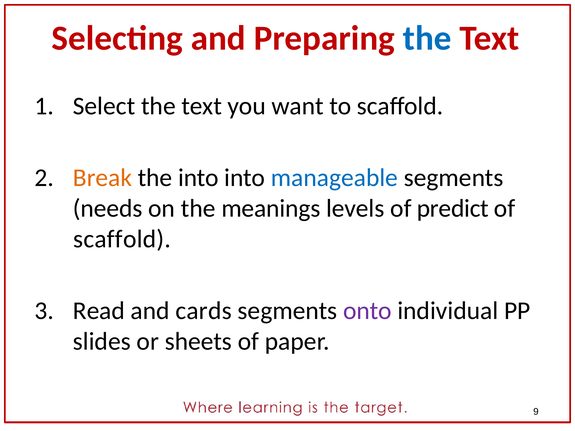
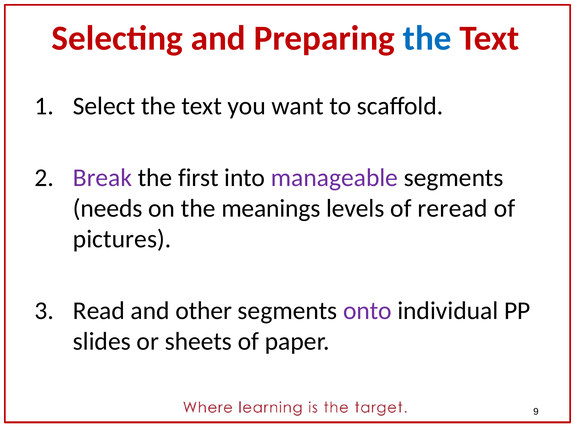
Break colour: orange -> purple (102, 178)
the into: into -> first (198, 178)
manageable colour: blue -> purple (334, 178)
predict: predict -> reread (453, 209)
scaffold: scaffold -> pictures (122, 239)
cards: cards -> other (204, 311)
